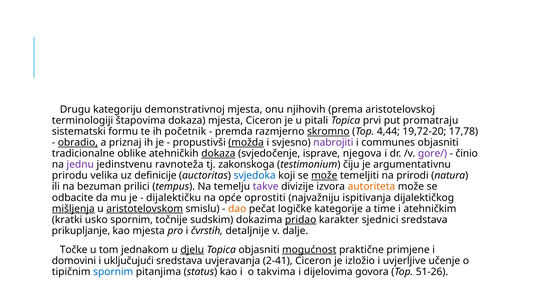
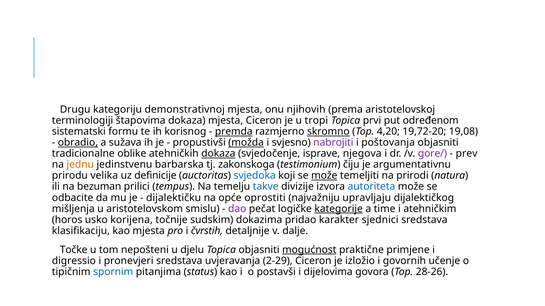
pitali: pitali -> tropi (316, 121)
promatraju: promatraju -> određenom (431, 121)
početnik: početnik -> korisnog (185, 132)
premda underline: none -> present (234, 132)
4,44: 4,44 -> 4,20 (388, 132)
17,78: 17,78 -> 19,08 (463, 132)
priznaj: priznaj -> sužava (125, 143)
communes: communes -> poštovanja (388, 143)
činio: činio -> prev (467, 154)
jednu colour: purple -> orange (80, 165)
ravnoteža: ravnoteža -> barbarska (179, 165)
takve colour: purple -> blue (266, 187)
autoriteta colour: orange -> blue (371, 187)
ispitivanja: ispitivanja -> upravljaju (367, 198)
mišljenja underline: present -> none (73, 209)
aristotelovskom underline: present -> none (145, 209)
dao colour: orange -> purple (237, 209)
kategorije underline: none -> present (339, 209)
kratki: kratki -> horos (67, 220)
usko spornim: spornim -> korijena (132, 220)
pridao underline: present -> none (301, 220)
prikupljanje: prikupljanje -> klasifikaciju (81, 231)
jednakom: jednakom -> nepošteni (145, 250)
djelu underline: present -> none (192, 250)
domovini: domovini -> digressio (74, 261)
uključujući: uključujući -> pronevjeri (129, 261)
2-41: 2-41 -> 2-29 (278, 261)
uvjerljive: uvjerljive -> govornih (404, 261)
takvima: takvima -> postavši (276, 272)
51-26: 51-26 -> 28-26 (432, 272)
